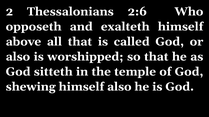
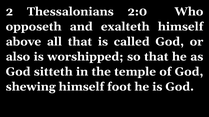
2:6: 2:6 -> 2:0 (137, 12)
himself also: also -> foot (119, 87)
